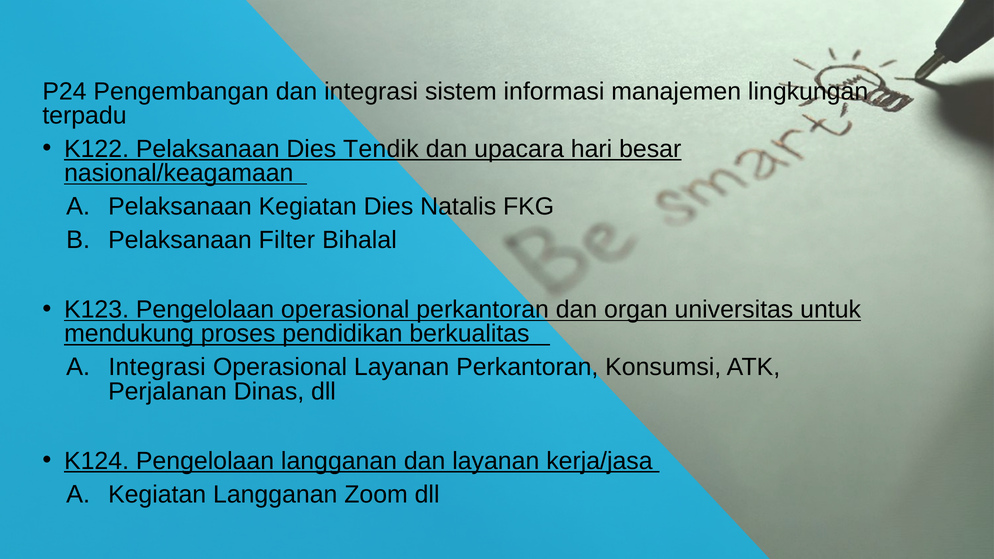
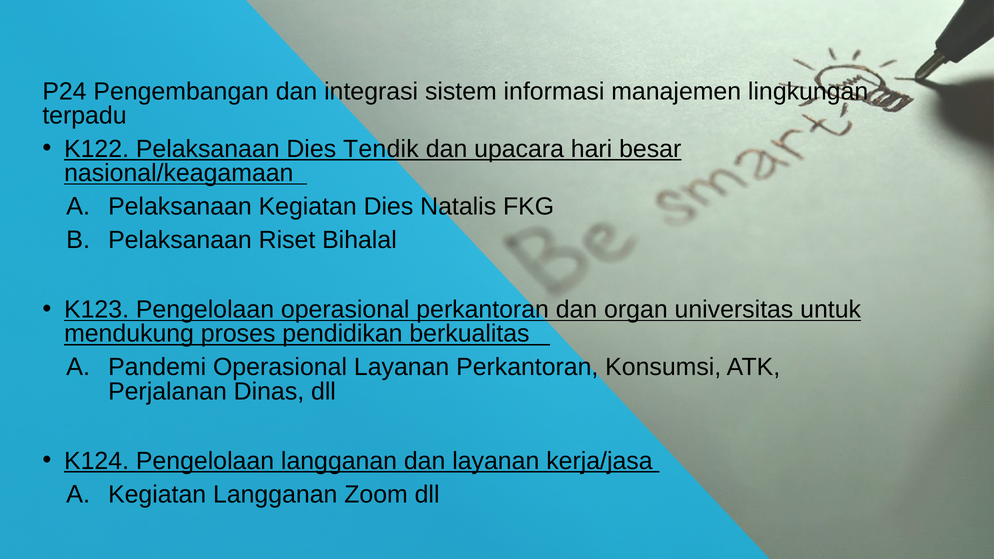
Filter: Filter -> Riset (287, 240)
Integrasi: Integrasi -> Pandemi (157, 367)
